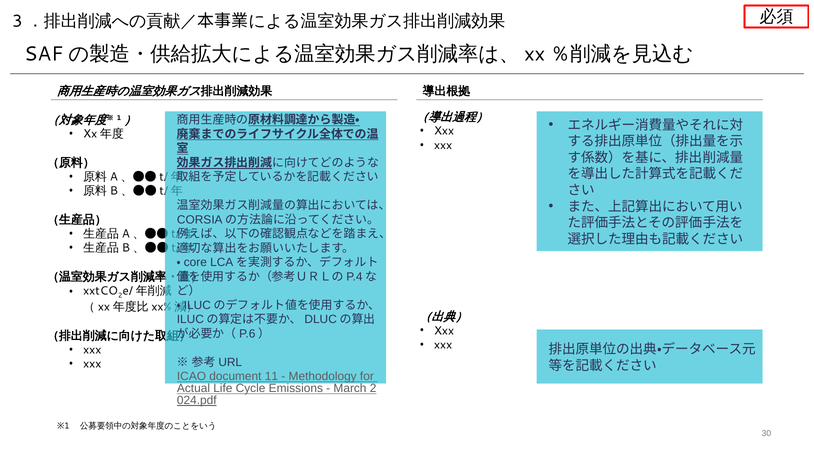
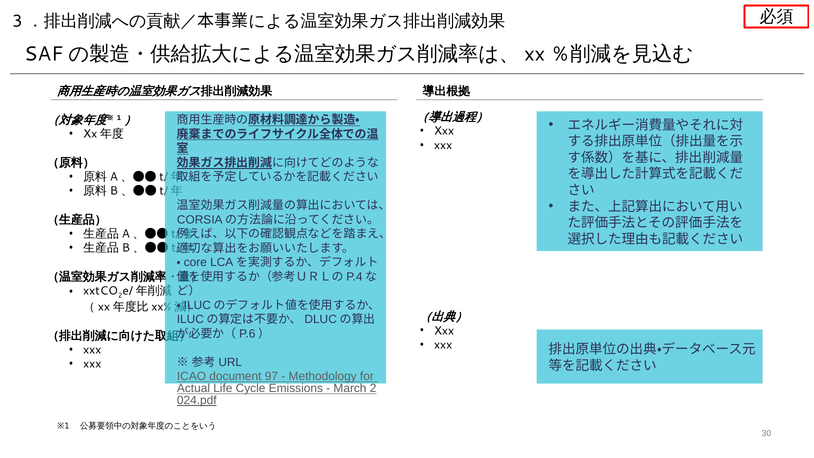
11: 11 -> 97 (271, 376)
